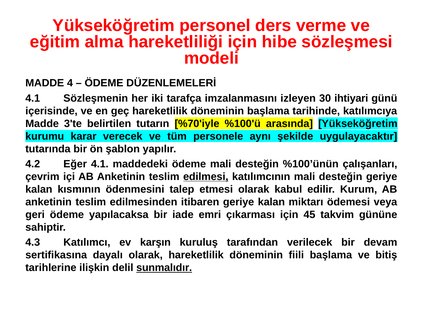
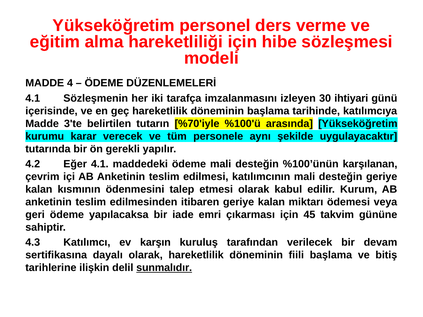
şablon: şablon -> gerekli (123, 149)
çalışanları: çalışanları -> karşılanan (370, 164)
edilmesi underline: present -> none (206, 177)
